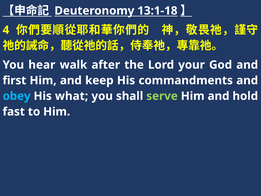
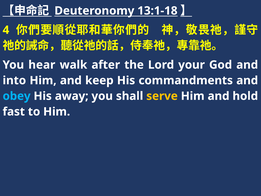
first: first -> into (14, 80)
what: what -> away (72, 96)
serve colour: light green -> yellow (162, 96)
